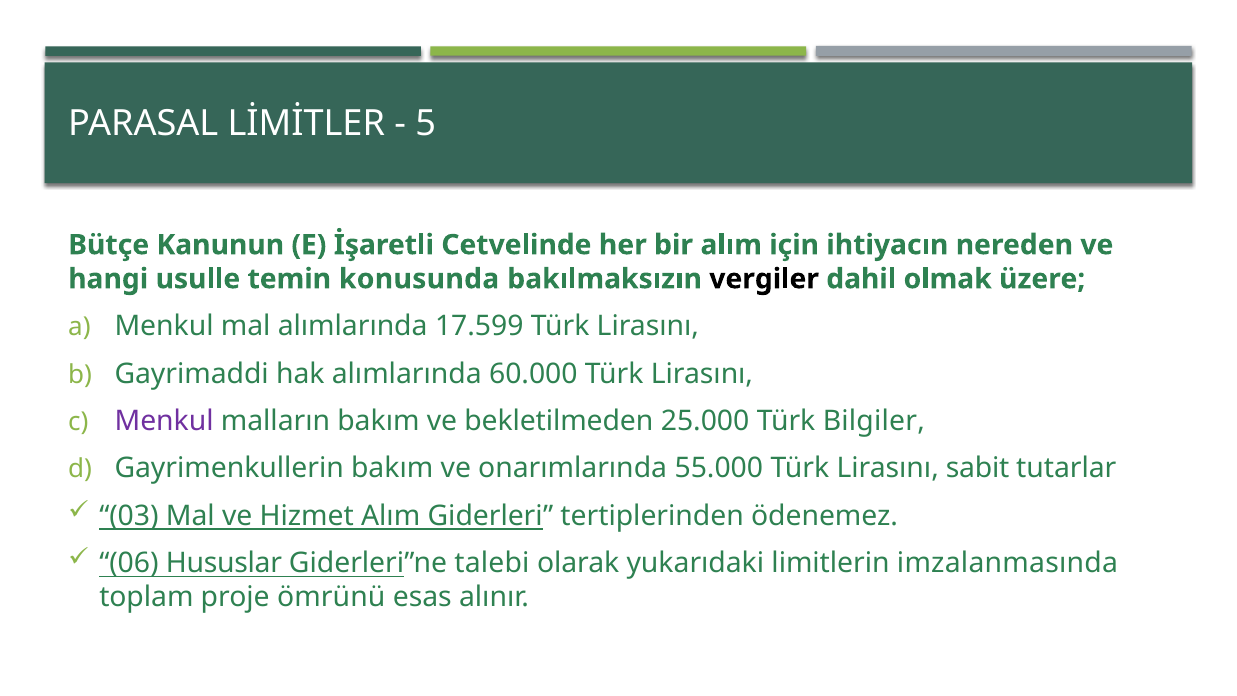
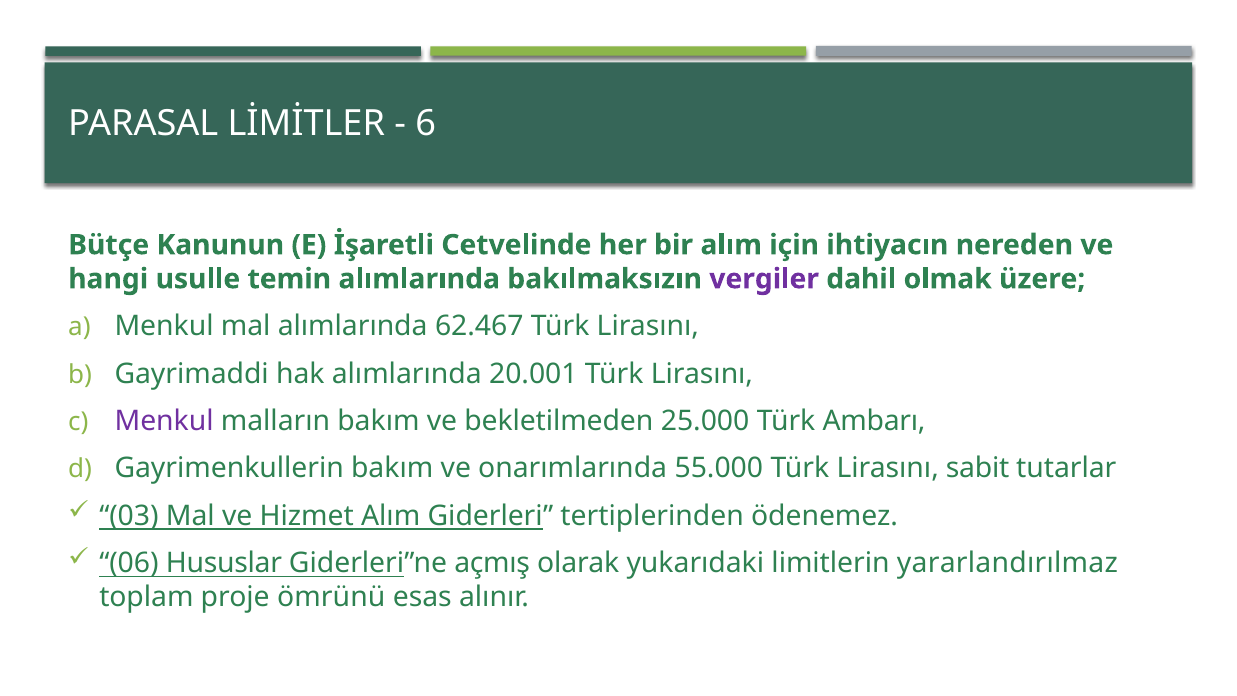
5: 5 -> 6 (426, 123)
temin konusunda: konusunda -> alımlarında (419, 279)
vergiler colour: black -> purple (764, 279)
17.599: 17.599 -> 62.467 (479, 326)
60.000: 60.000 -> 20.001 (533, 374)
Bilgiler: Bilgiler -> Ambarı (874, 421)
talebi: talebi -> açmış (492, 563)
imzalanmasında: imzalanmasında -> yararlandırılmaz (1007, 563)
